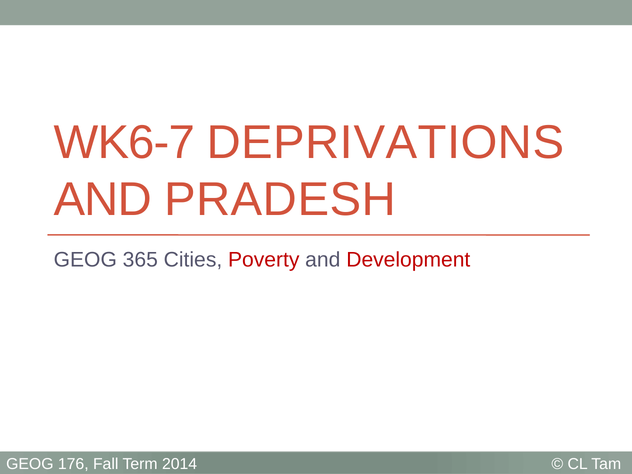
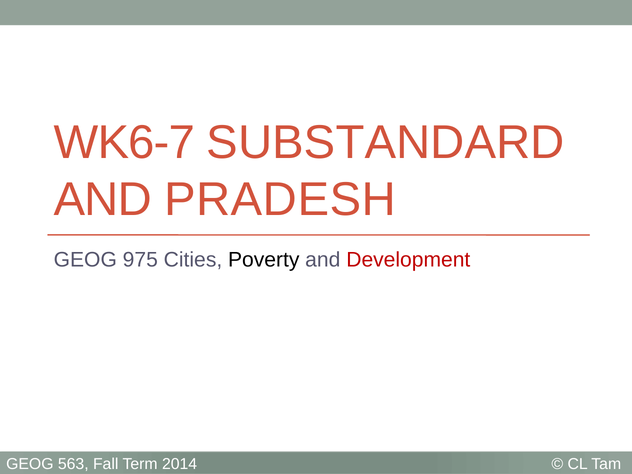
DEPRIVATIONS: DEPRIVATIONS -> SUBSTANDARD (386, 143)
365: 365 -> 975 (140, 260)
Poverty colour: red -> black (264, 260)
176: 176 -> 563 (73, 464)
